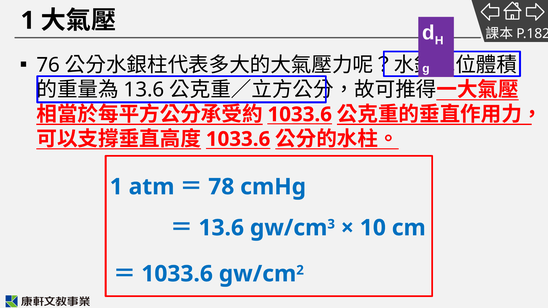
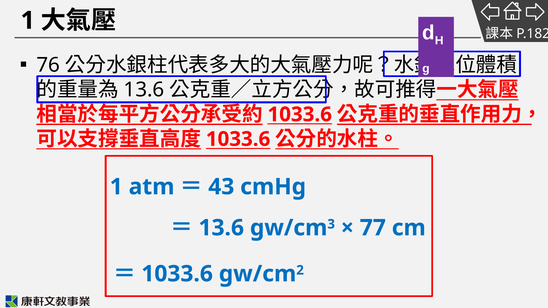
78: 78 -> 43 (221, 187)
10: 10 -> 77 (373, 228)
